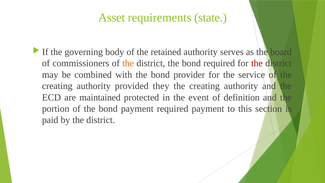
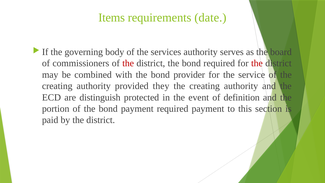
Asset: Asset -> Items (112, 18)
state: state -> date (210, 18)
retained: retained -> services (166, 52)
the colour: orange -> red (128, 63)
maintained: maintained -> distinguish (100, 97)
